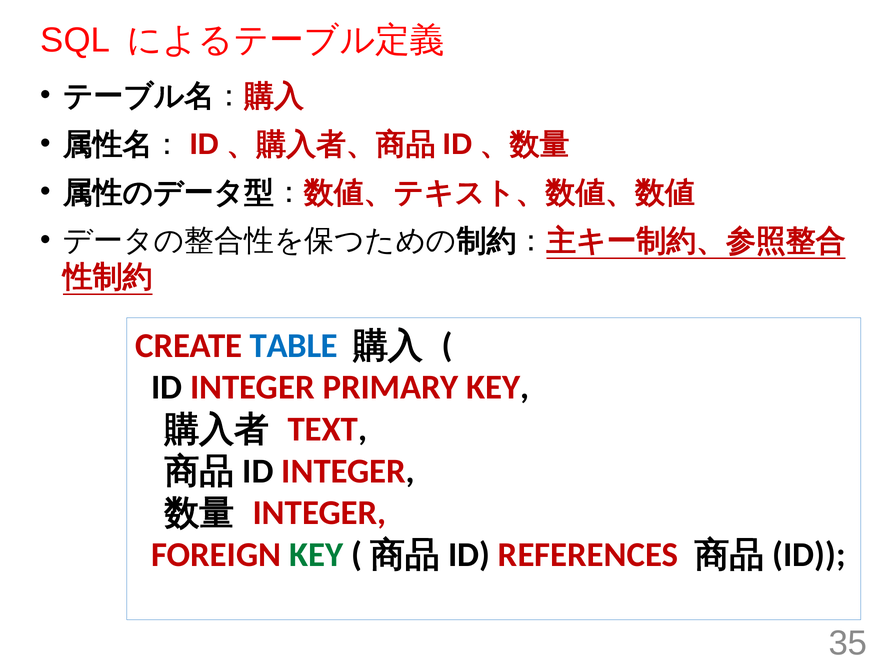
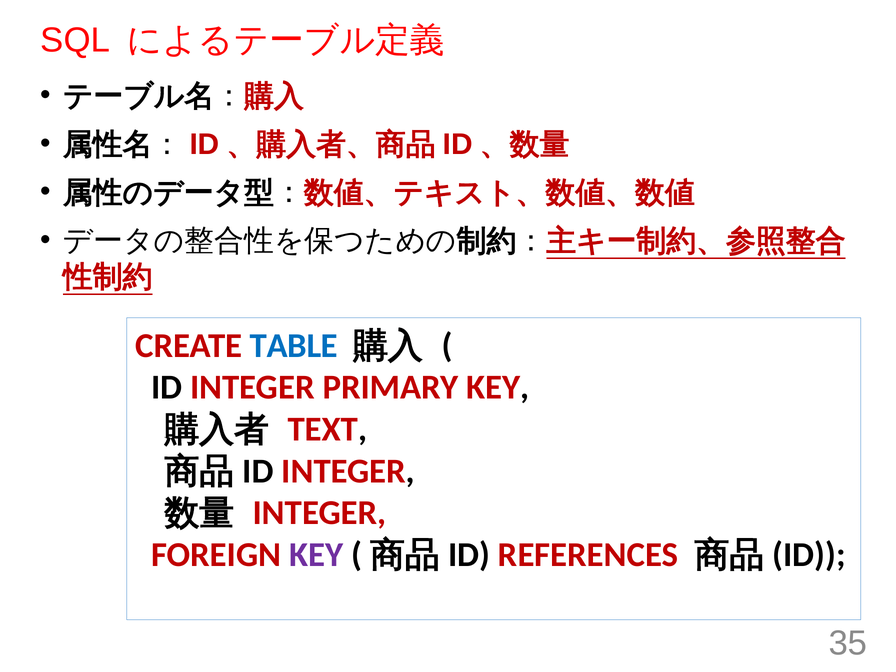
KEY colour: green -> purple (316, 555)
